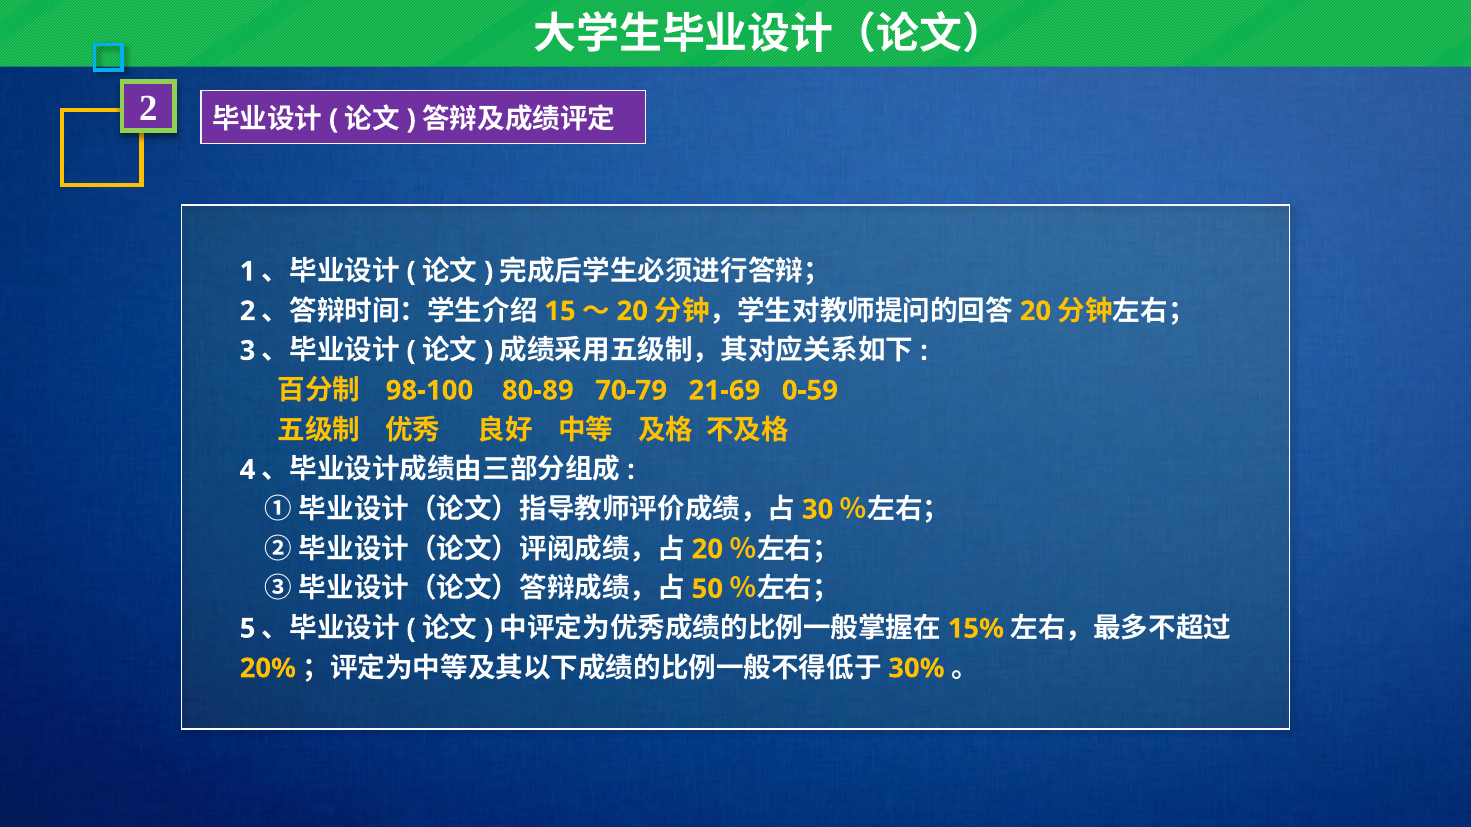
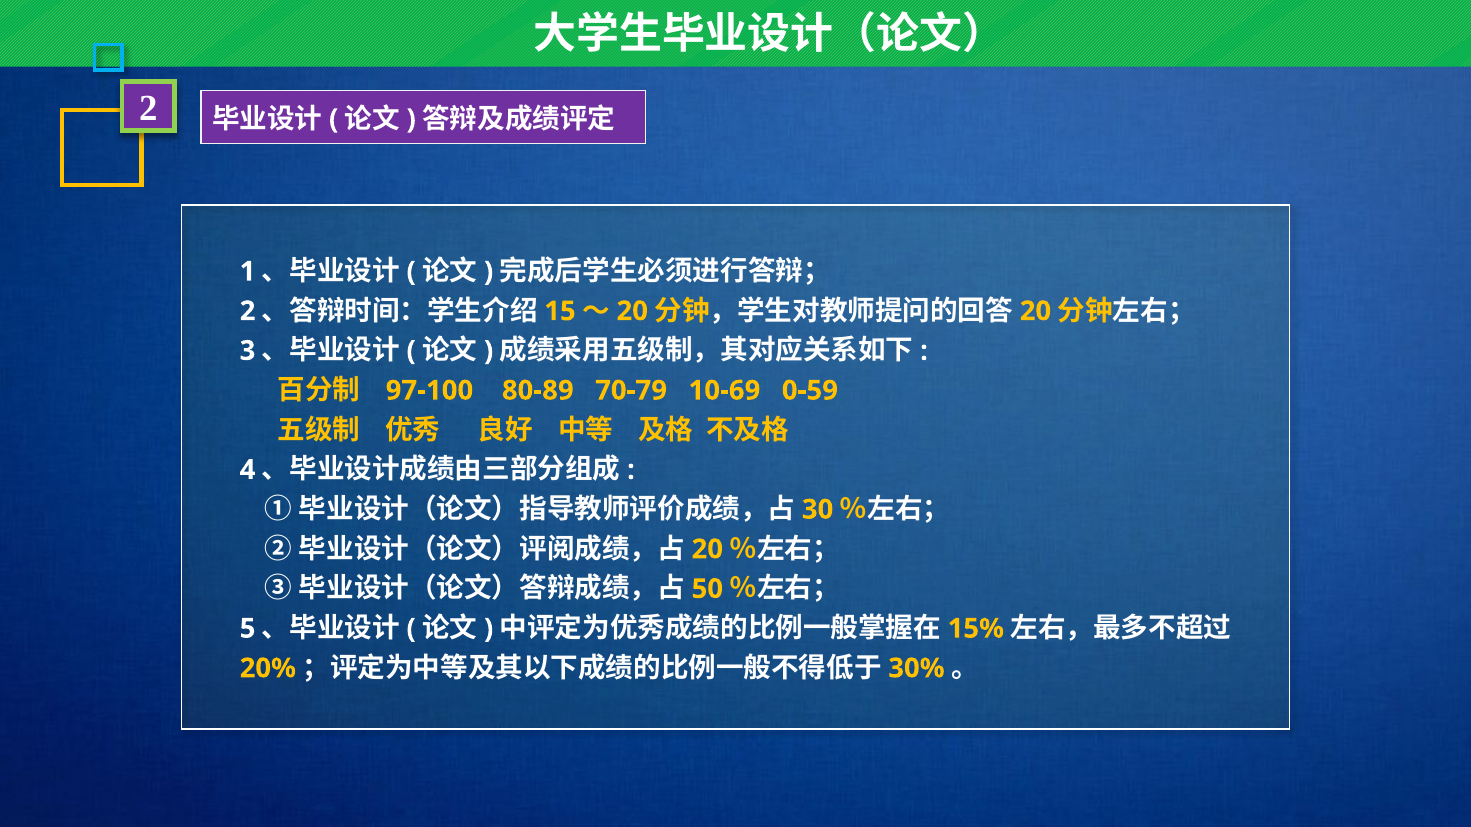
98-100: 98-100 -> 97-100 (429, 391)
21-69: 21-69 -> 10-69 (724, 391)
